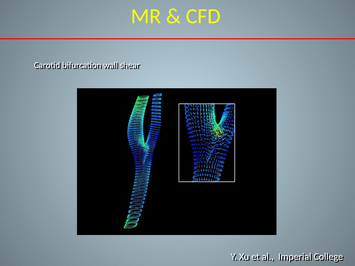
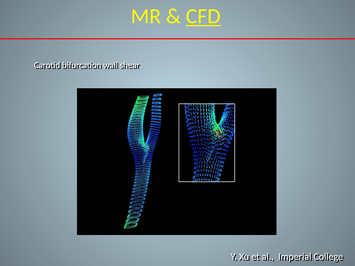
CFD underline: none -> present (203, 16)
